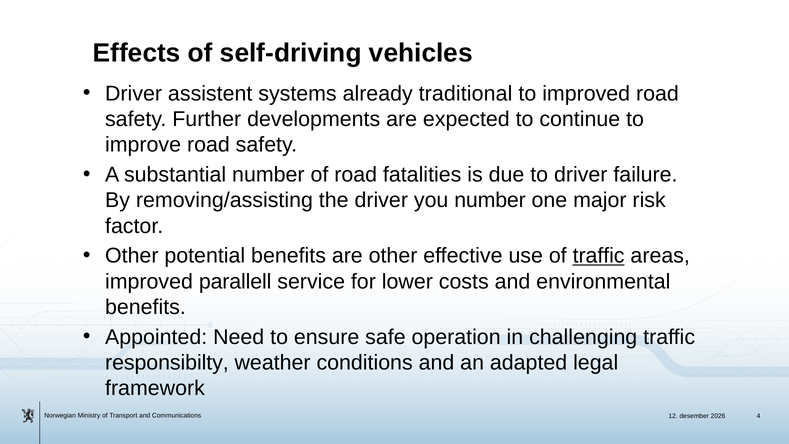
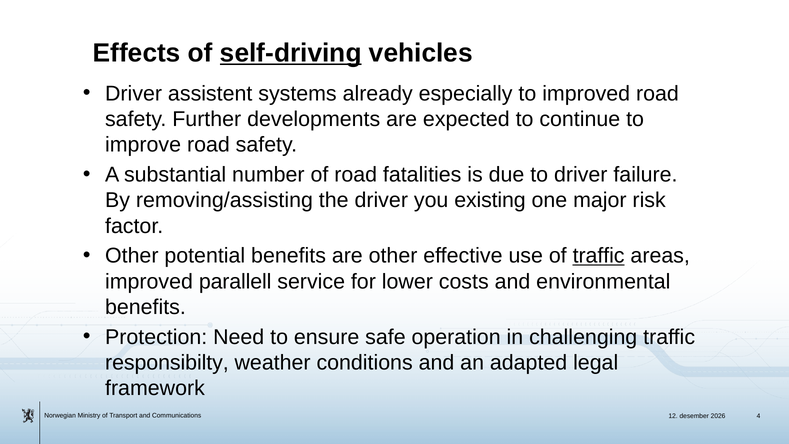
self-driving underline: none -> present (291, 53)
traditional: traditional -> especially (466, 93)
you number: number -> existing (490, 200)
Appointed: Appointed -> Protection (156, 337)
